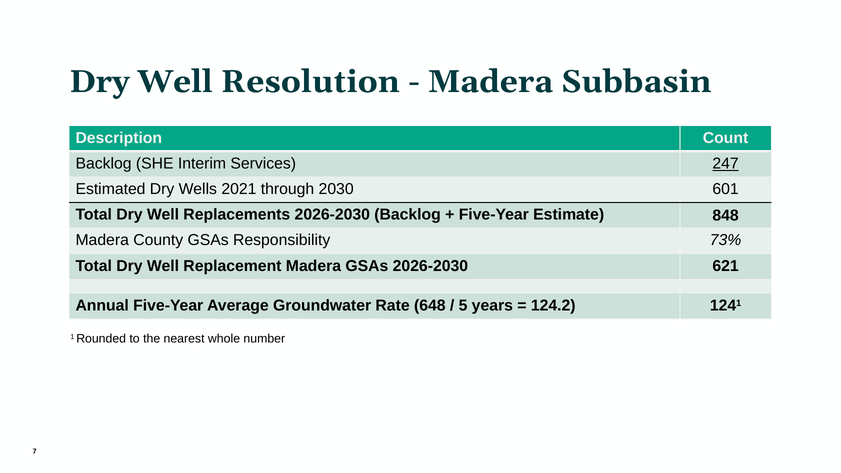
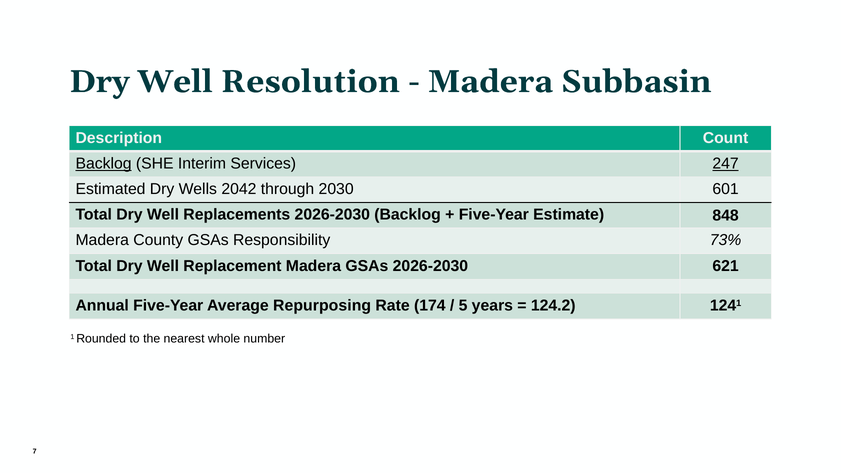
Backlog underline: none -> present (104, 164)
2021: 2021 -> 2042 (239, 189)
Groundwater: Groundwater -> Repurposing (322, 306)
648: 648 -> 174 (430, 306)
